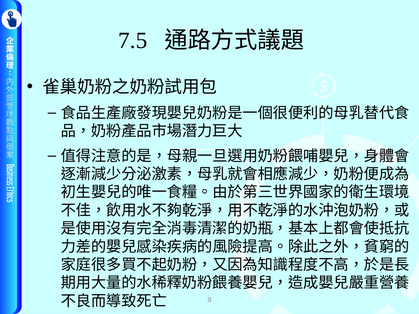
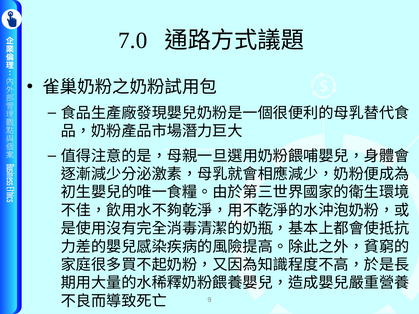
7.5: 7.5 -> 7.0 (133, 40)
